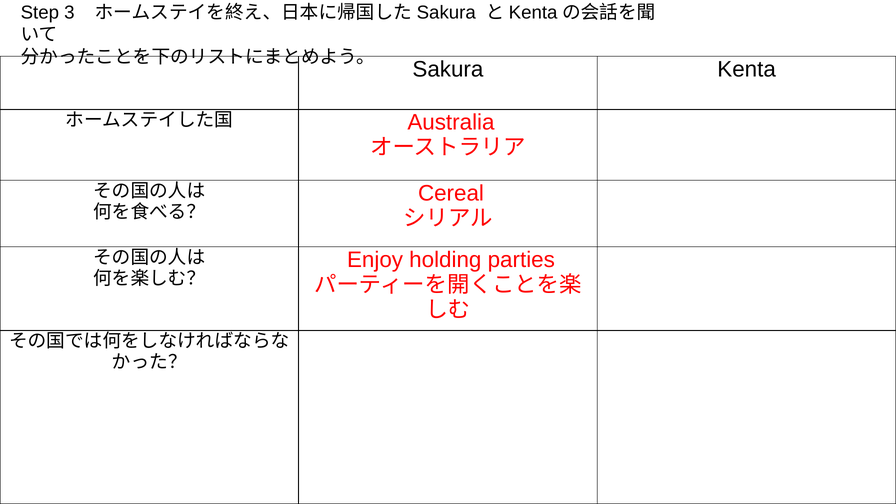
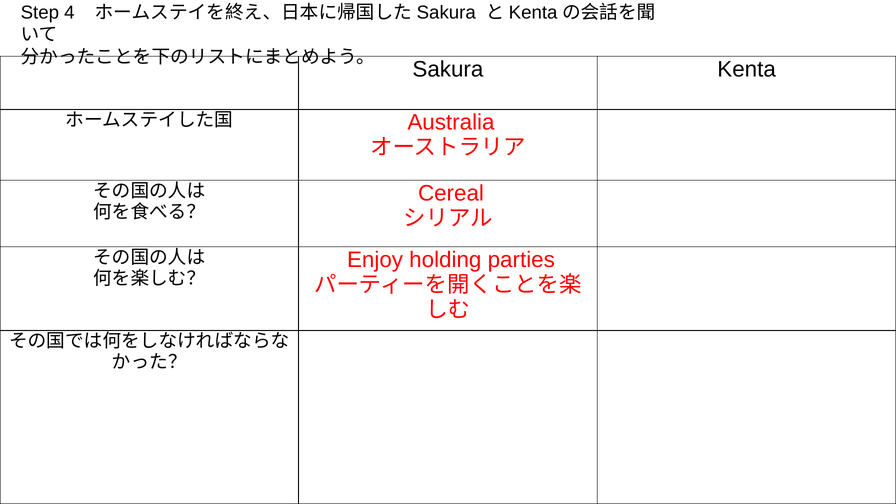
3: 3 -> 4 (69, 12)
